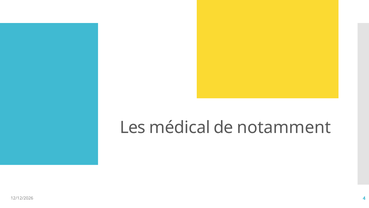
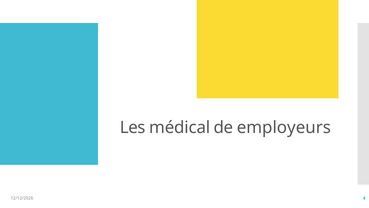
notamment: notamment -> employeurs (284, 127)
